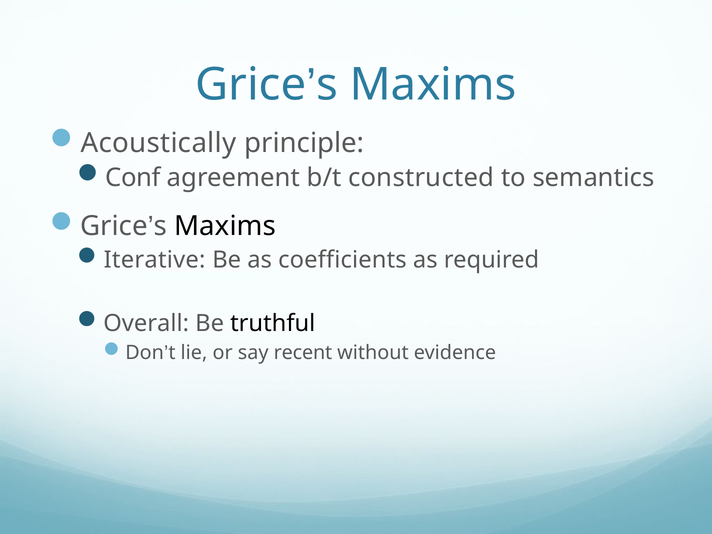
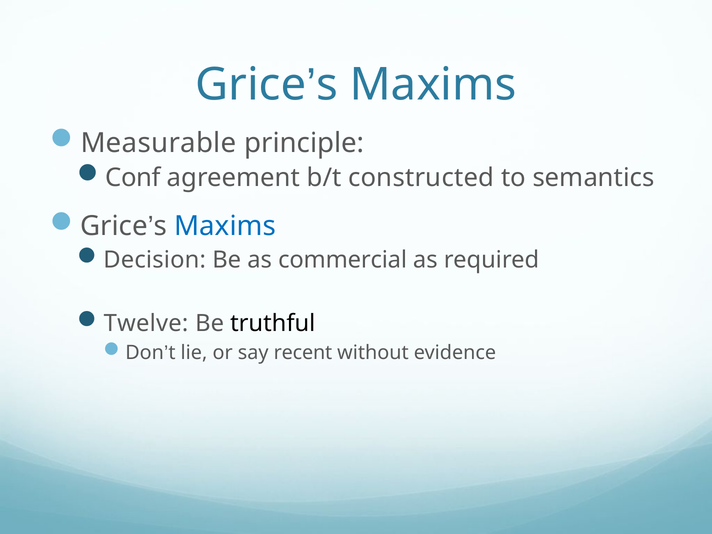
Acoustically: Acoustically -> Measurable (159, 143)
Maxims colour: black -> blue (225, 226)
Iterative: Iterative -> Decision (155, 260)
coefficients: coefficients -> commercial (343, 260)
Overall: Overall -> Twelve (146, 323)
